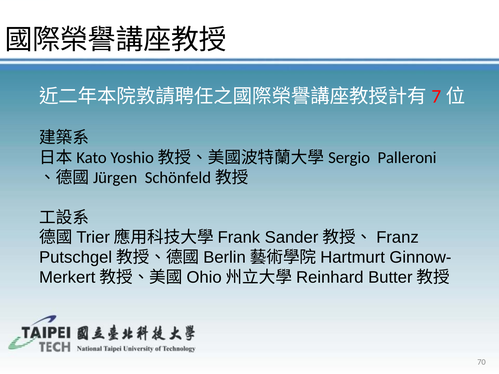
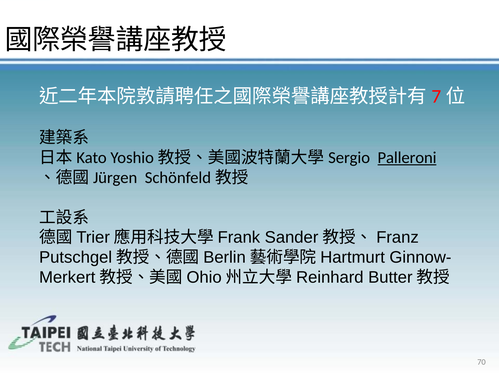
Palleroni underline: none -> present (407, 158)
